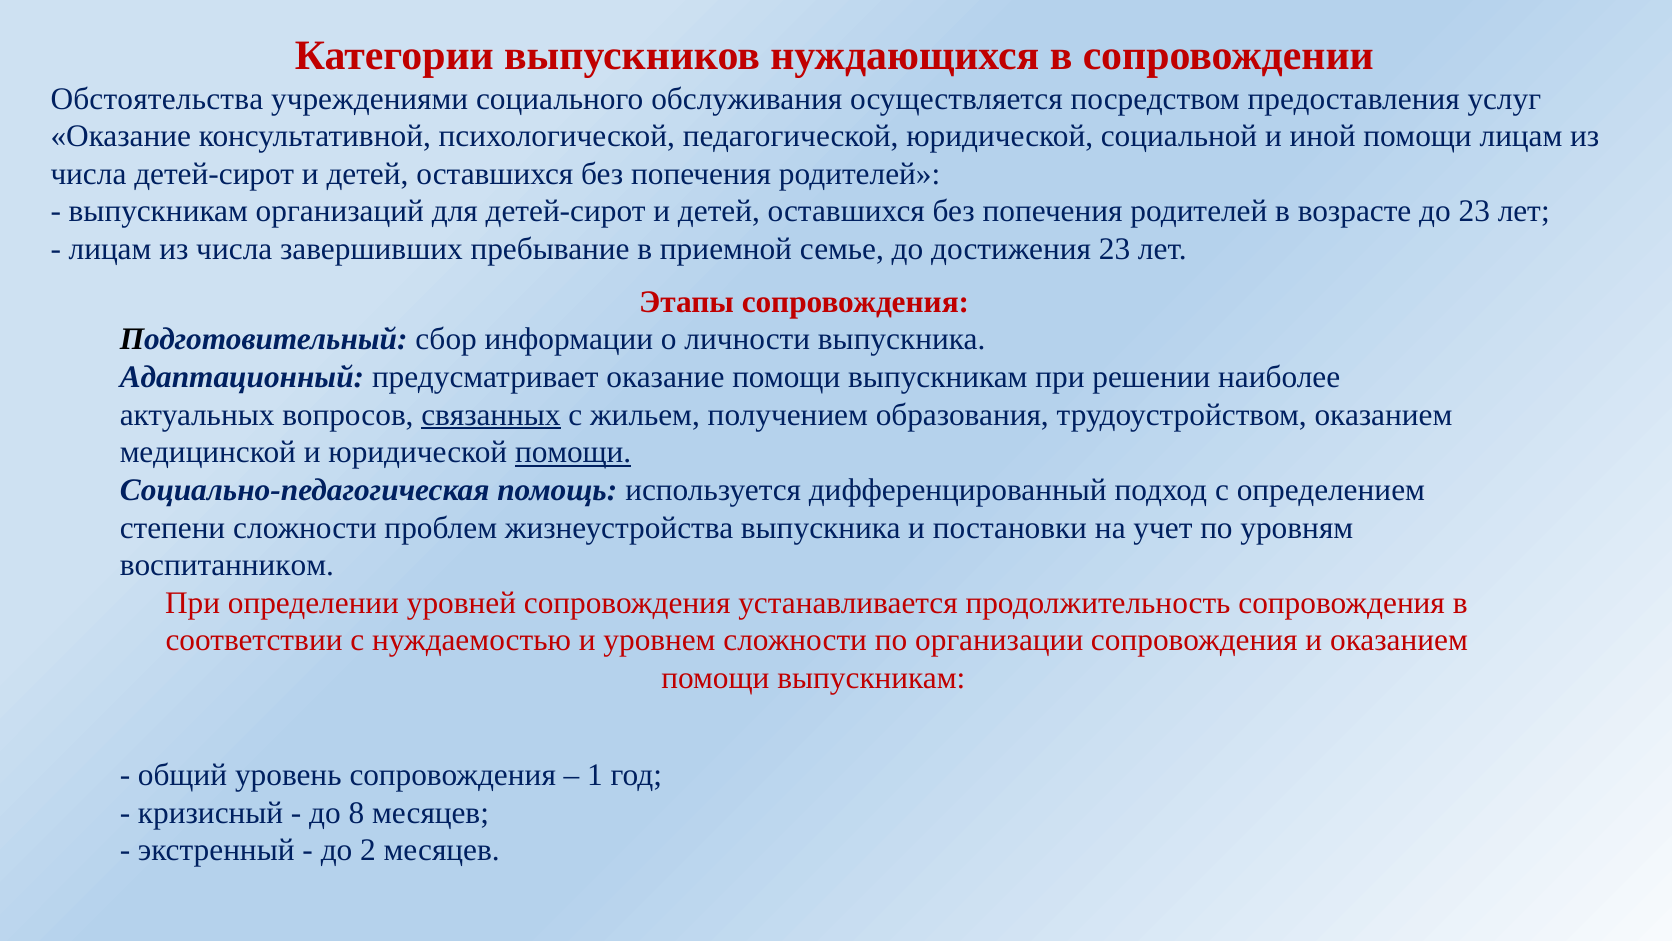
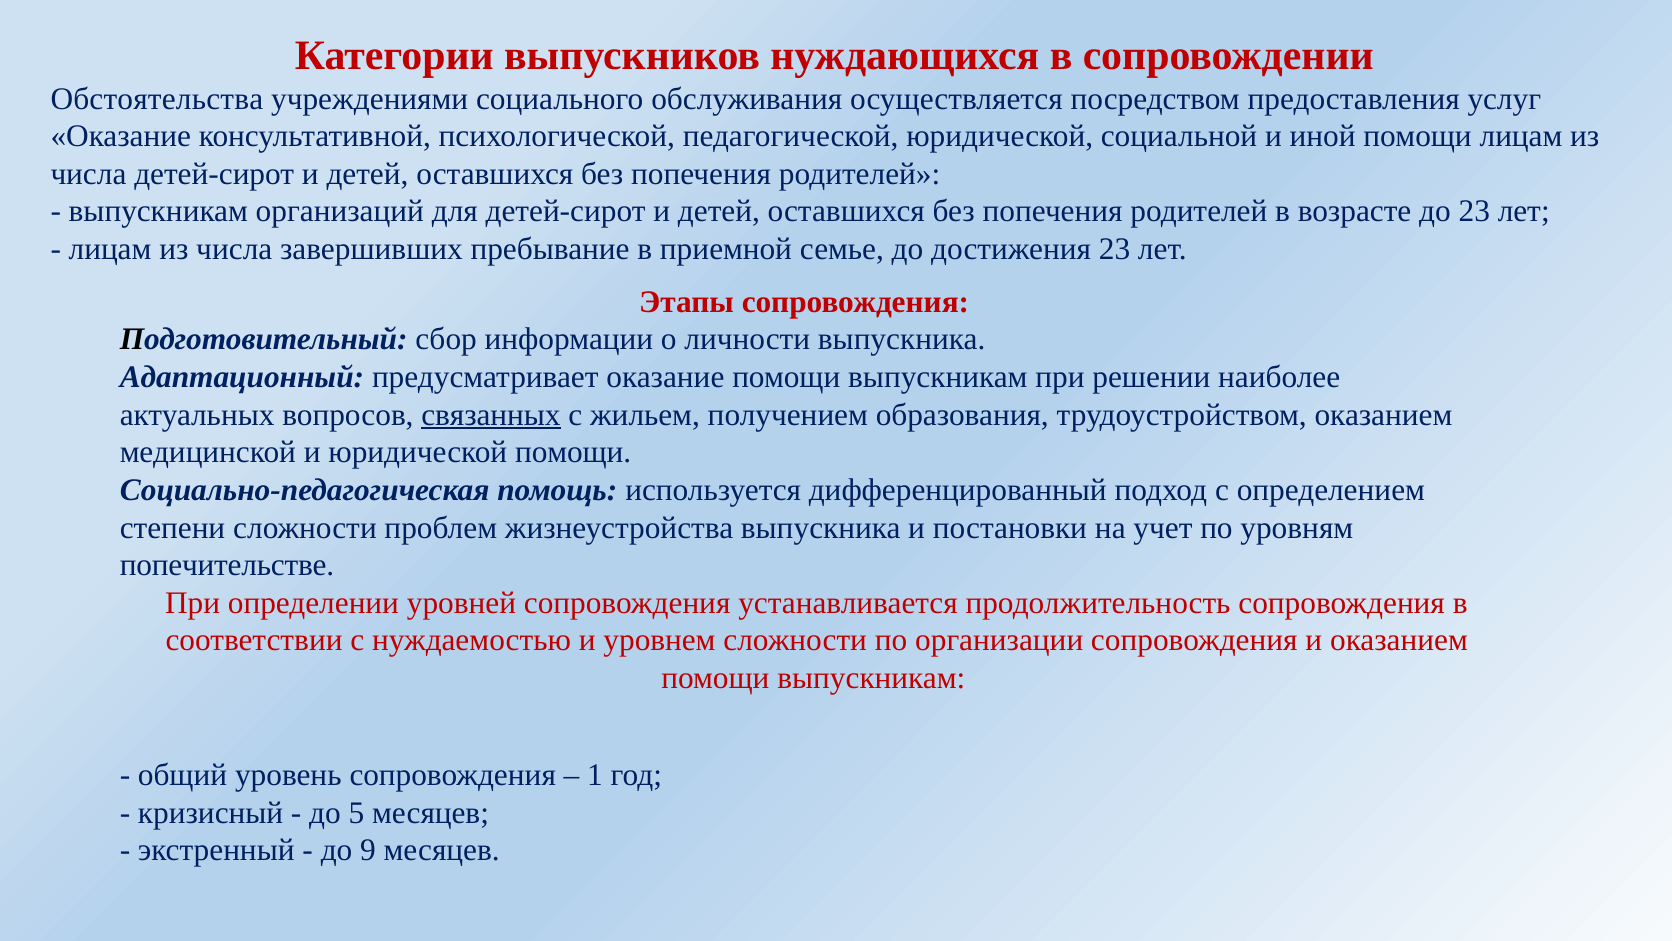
помощи underline: present -> none (573, 452)
воспитанником: воспитанником -> попечительстве (227, 565)
8: 8 -> 5 (356, 812)
2: 2 -> 9 (368, 850)
